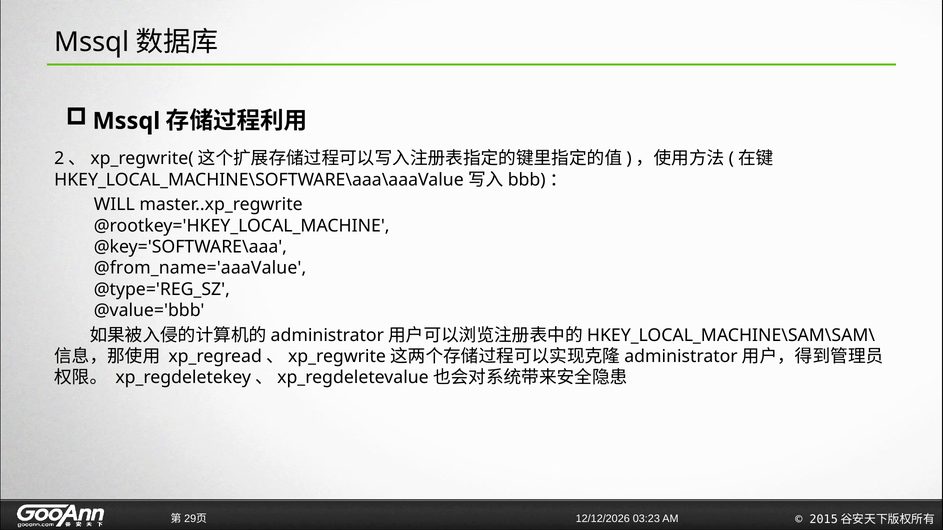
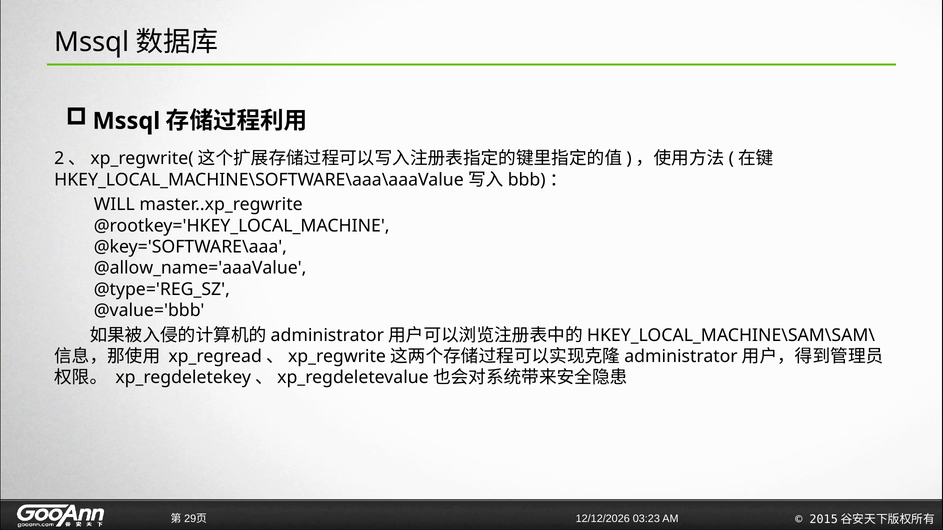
@from_name='aaaValue: @from_name='aaaValue -> @allow_name='aaaValue (200, 268)
